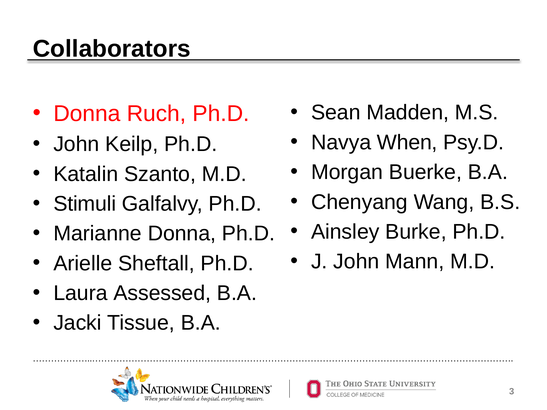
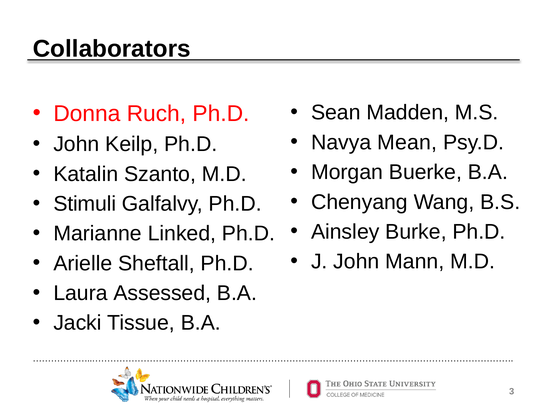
When: When -> Mean (407, 143)
Marianne Donna: Donna -> Linked (182, 234)
